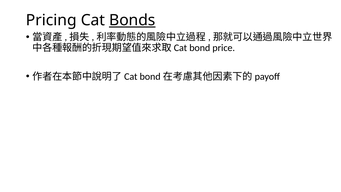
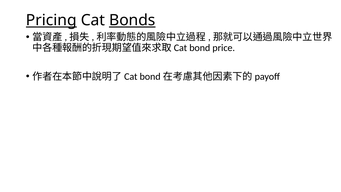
Pricing underline: none -> present (51, 20)
